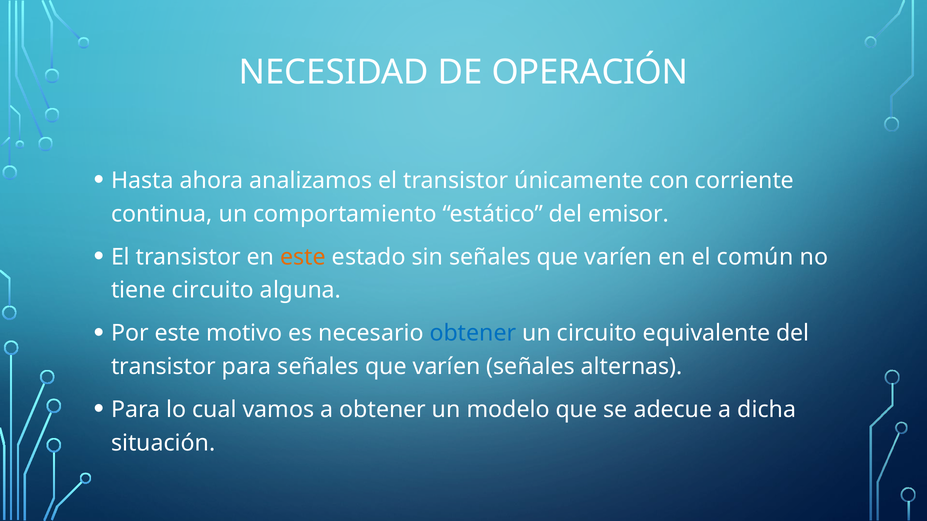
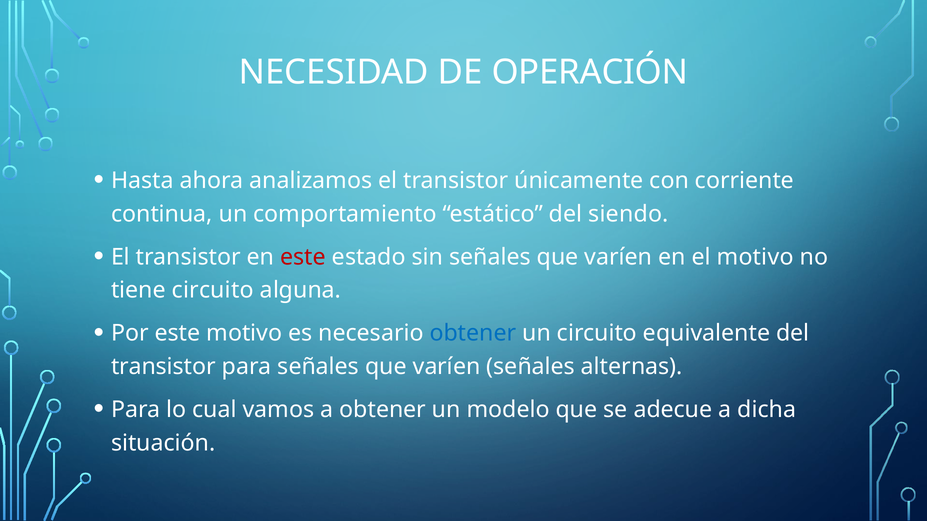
emisor: emisor -> siendo (628, 214)
este colour: orange -> red (303, 257)
el común: común -> motivo (755, 257)
